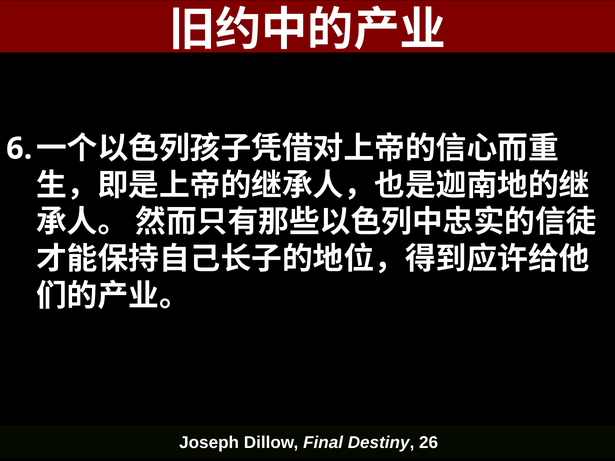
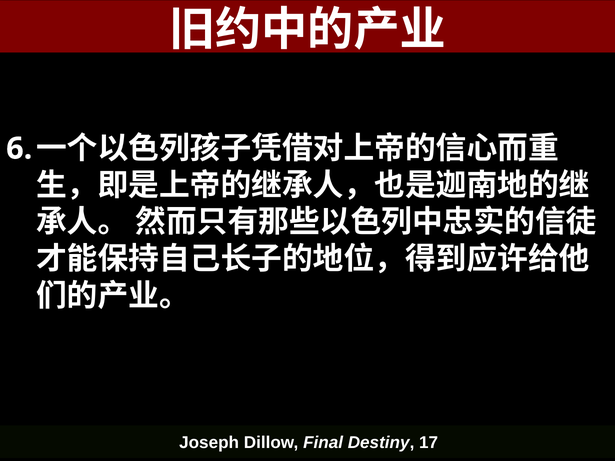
26: 26 -> 17 (429, 443)
